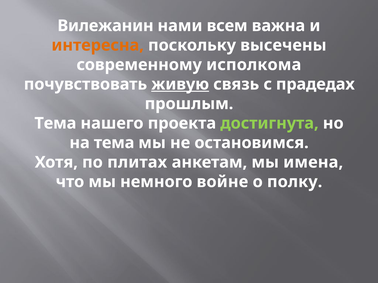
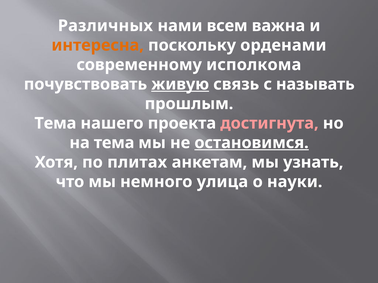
Вилежанин: Вилежанин -> Различных (105, 26)
высечены: высечены -> орденами (283, 45)
прадедах: прадедах -> называть (315, 84)
достигнута colour: light green -> pink (269, 123)
остановимся underline: none -> present (252, 143)
имена: имена -> узнать (313, 163)
войне: войне -> улица (222, 182)
полку: полку -> науки (295, 182)
